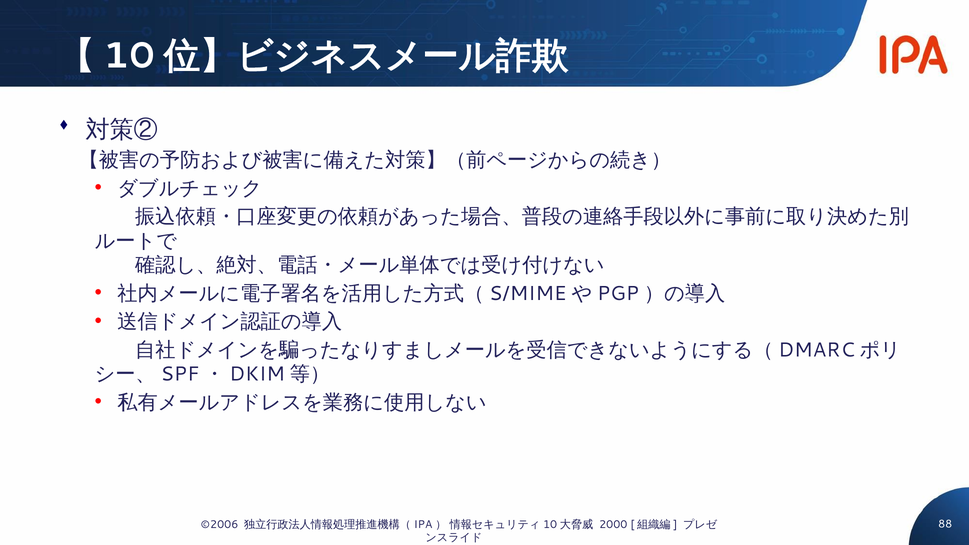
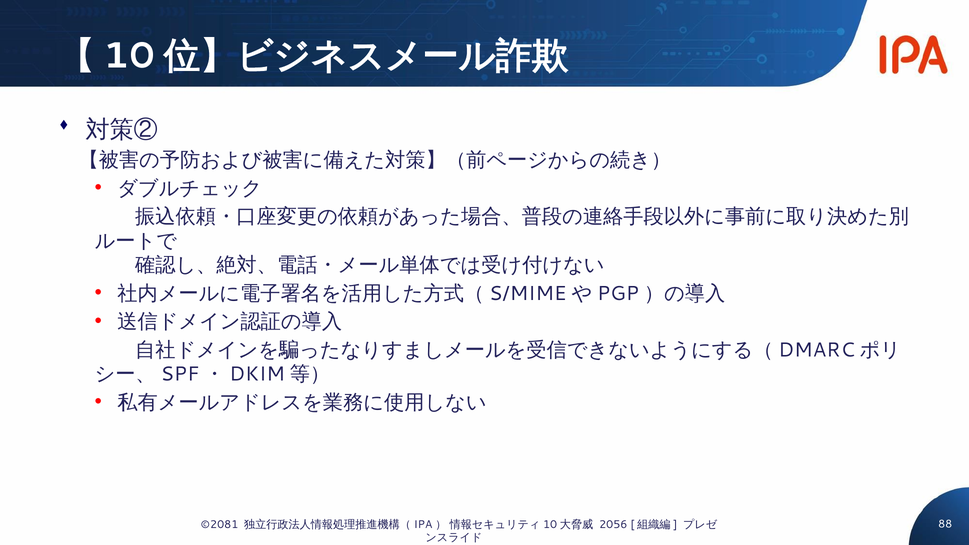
©2006: ©2006 -> ©2081 (219, 524)
2000: 2000 -> 2056 (613, 524)
